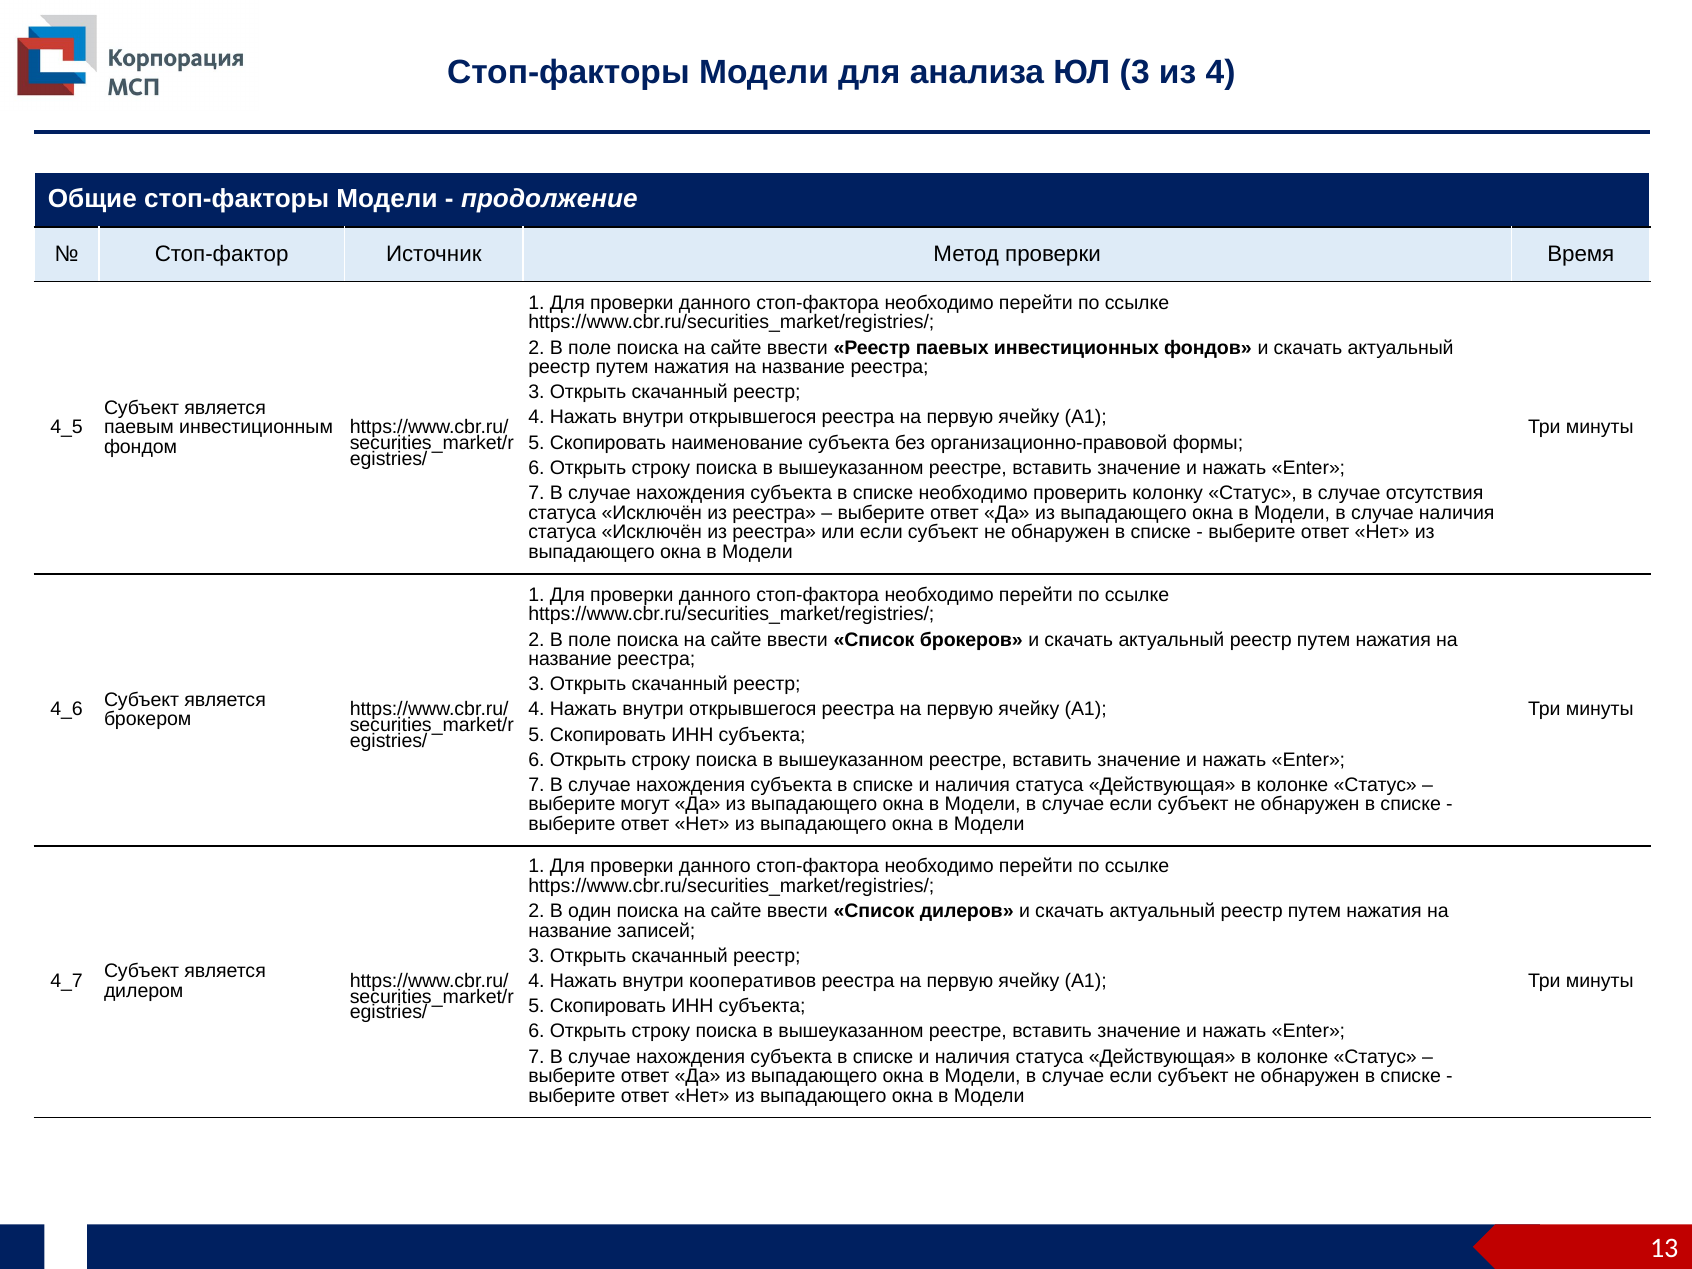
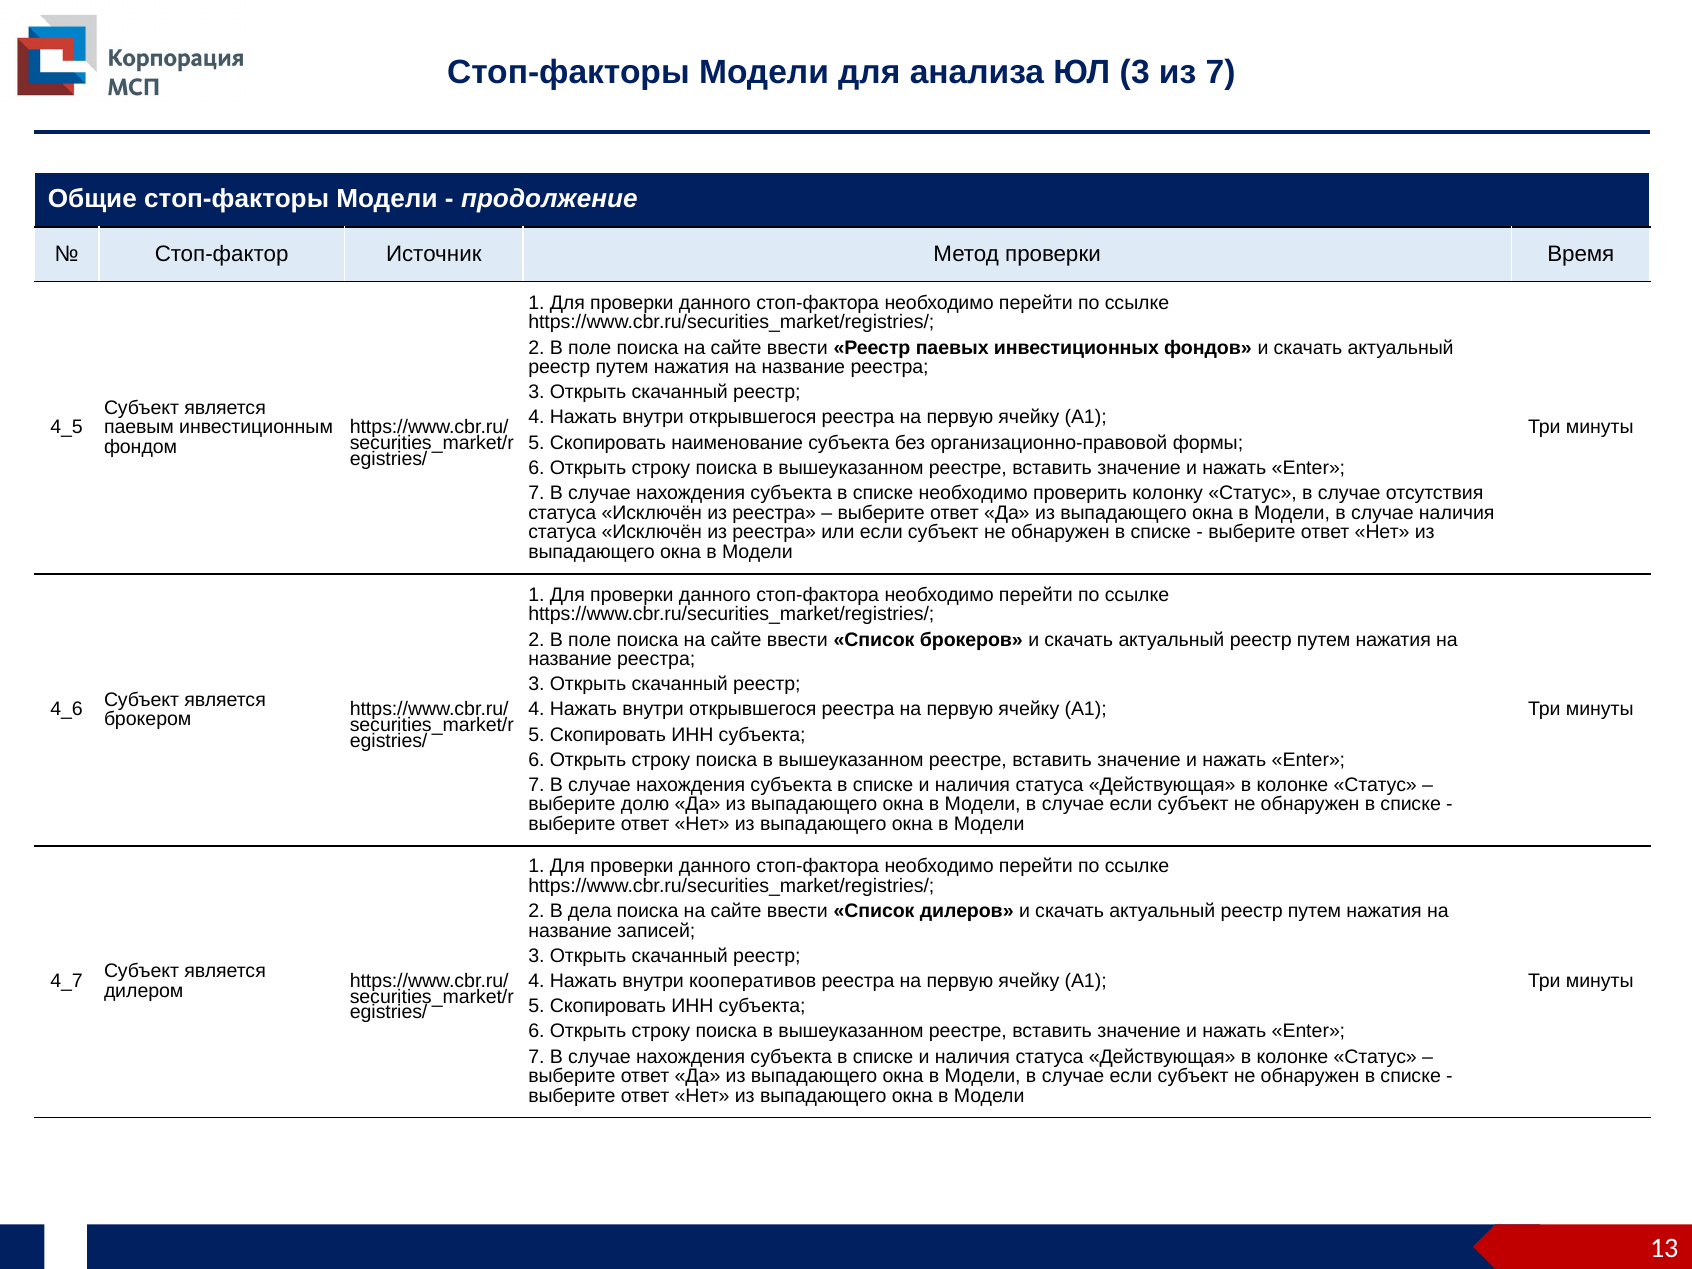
из 4: 4 -> 7 (1221, 72)
могут: могут -> долю (645, 805)
один: один -> дела (590, 911)
